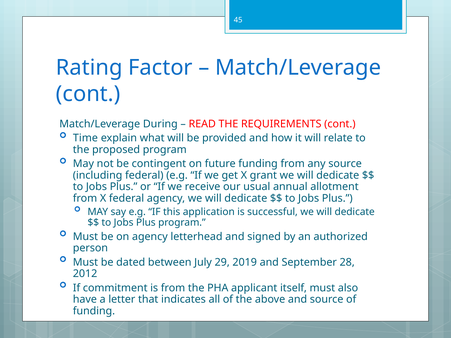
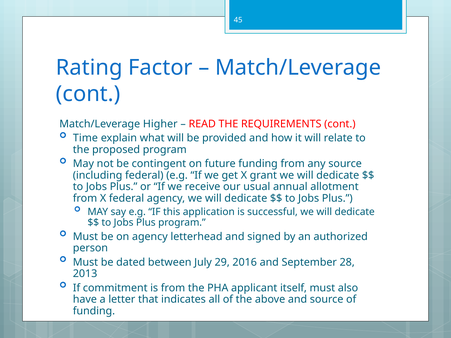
During: During -> Higher (160, 124)
2019: 2019 -> 2016 (245, 262)
2012: 2012 -> 2013 (85, 274)
